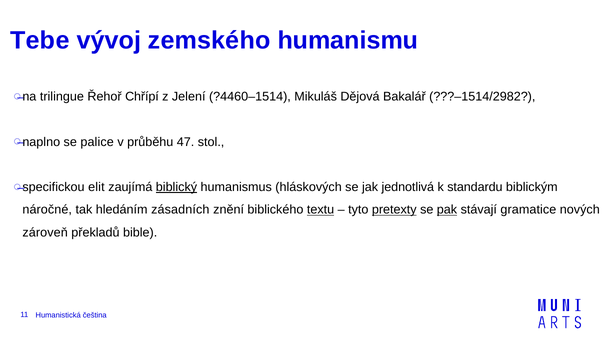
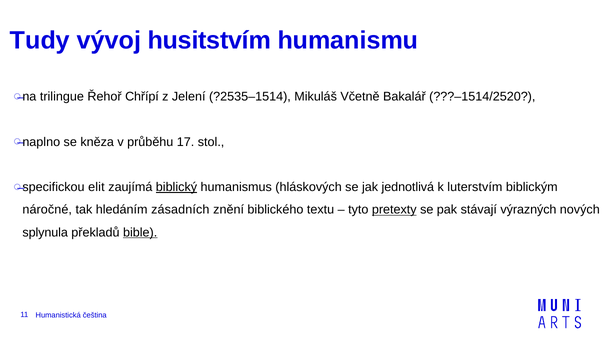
Tebe: Tebe -> Tudy (40, 40)
zemského: zemského -> husitstvím (209, 40)
?4460–1514: ?4460–1514 -> ?2535–1514 (250, 97)
Dějová: Dějová -> Včetně (360, 97)
???–1514/2982: ???–1514/2982 -> ???–1514/2520 (482, 97)
palice: palice -> kněza (97, 142)
47: 47 -> 17 (186, 142)
standardu: standardu -> luterstvím (475, 187)
textu underline: present -> none (321, 210)
pak underline: present -> none (447, 210)
gramatice: gramatice -> výrazných (528, 210)
zároveň: zároveň -> splynula (45, 233)
bible underline: none -> present (140, 233)
